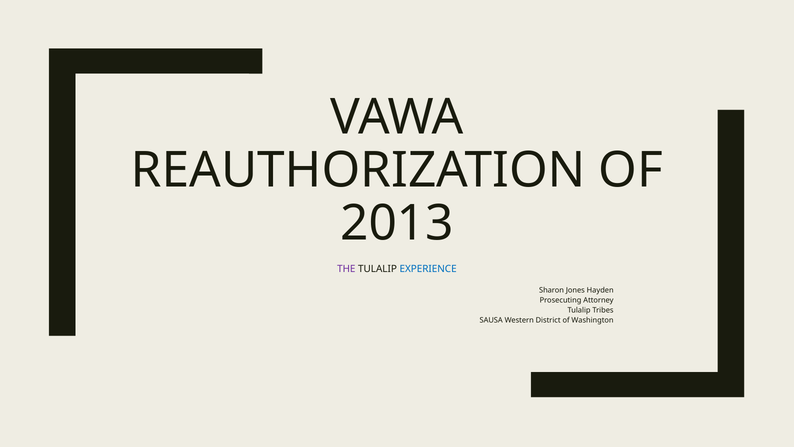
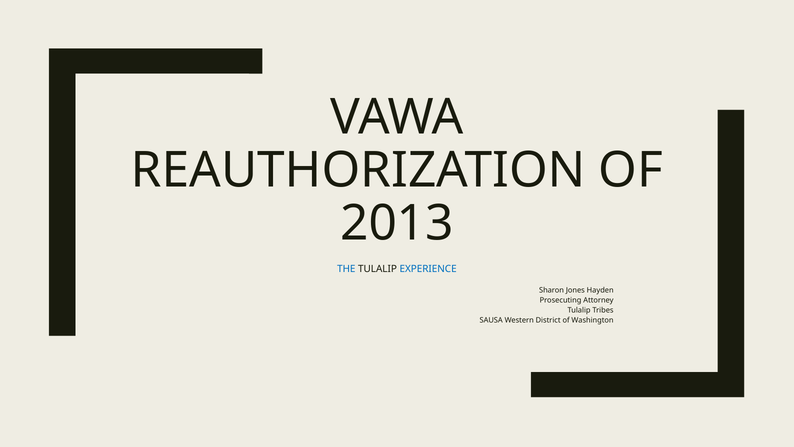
THE colour: purple -> blue (346, 269)
